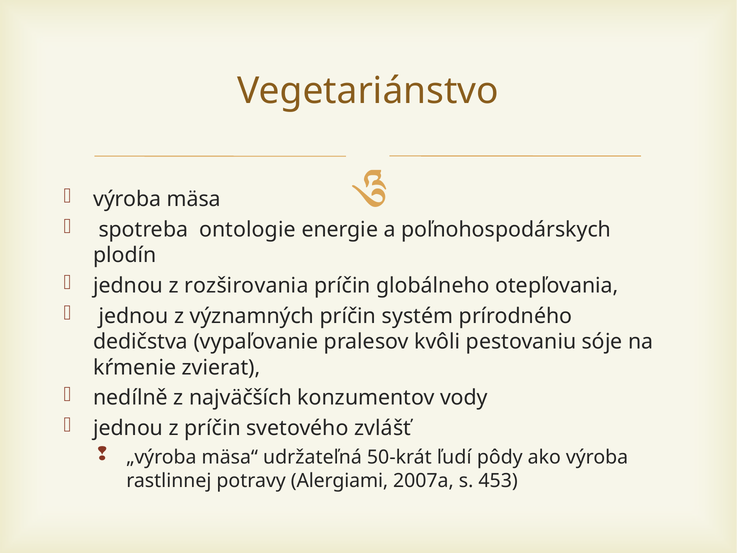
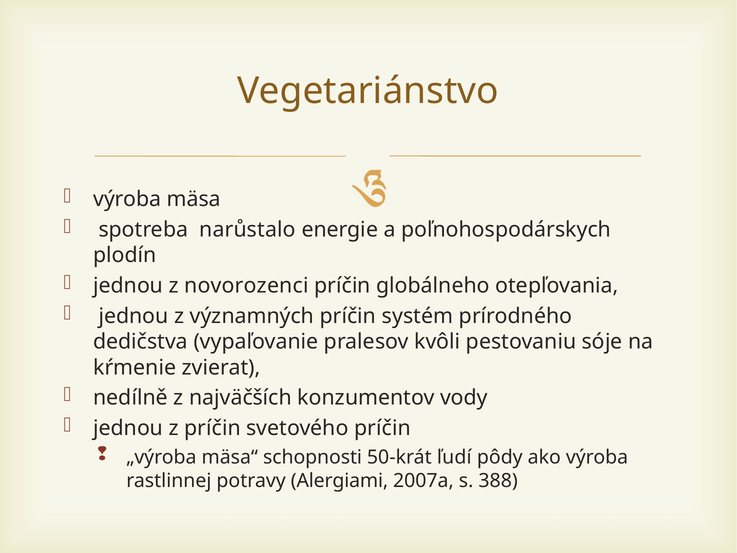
ontologie: ontologie -> narůstalo (247, 230)
rozširovania: rozširovania -> novorozenci (246, 286)
svetového zvlášť: zvlášť -> príčin (383, 428)
udržateľná: udržateľná -> schopnosti (313, 457)
453: 453 -> 388 (498, 480)
